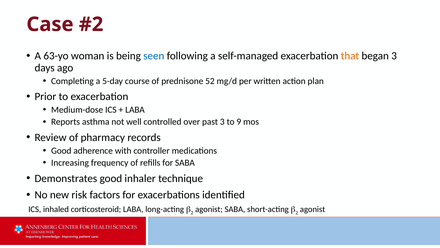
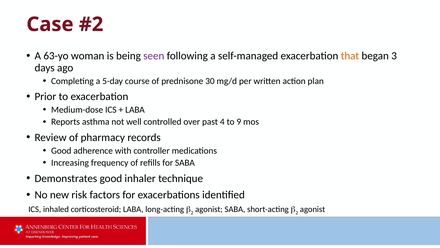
seen colour: blue -> purple (154, 56)
52: 52 -> 30 (210, 81)
past 3: 3 -> 4 (222, 122)
